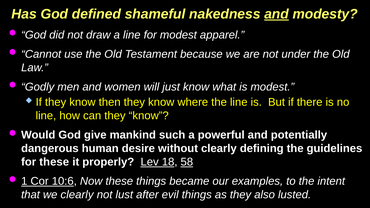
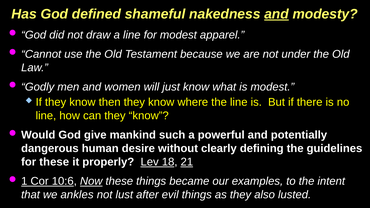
58: 58 -> 21 (187, 162)
Now underline: none -> present (91, 181)
we clearly: clearly -> ankles (77, 195)
